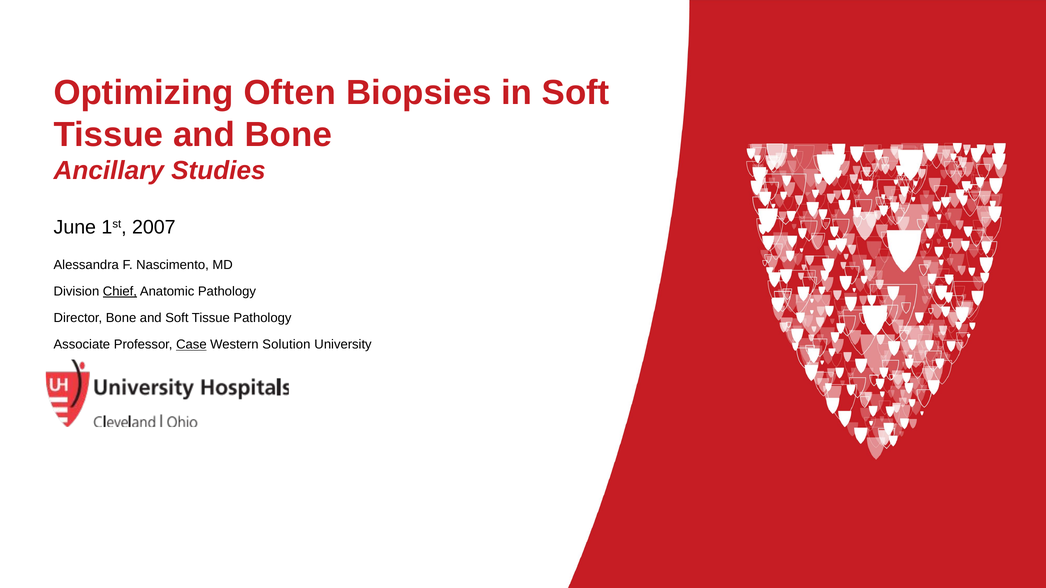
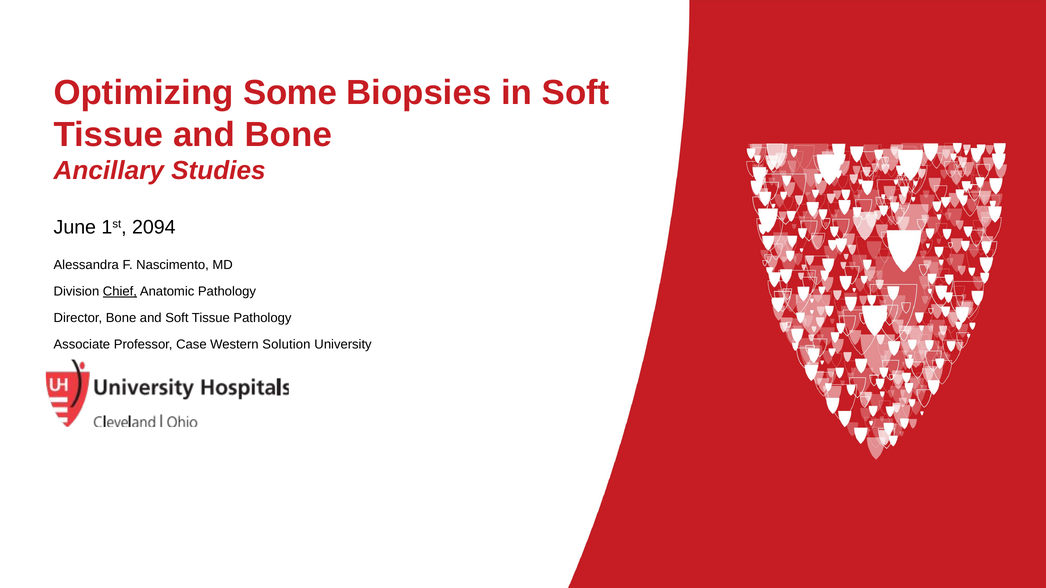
Often: Often -> Some (290, 93)
2007: 2007 -> 2094 (154, 227)
Case underline: present -> none (191, 345)
